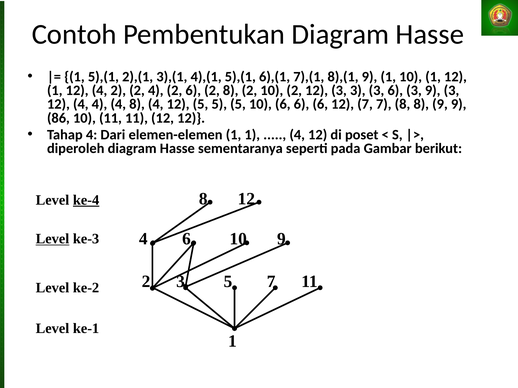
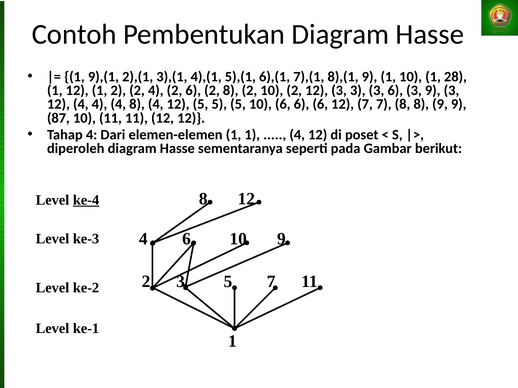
1 5),(1: 5),(1 -> 9),(1 (103, 77)
10 1 12: 12 -> 28 (455, 77)
1 12 4: 4 -> 1 (100, 91)
86: 86 -> 87 (58, 118)
Level underline: present -> none (52, 239)
